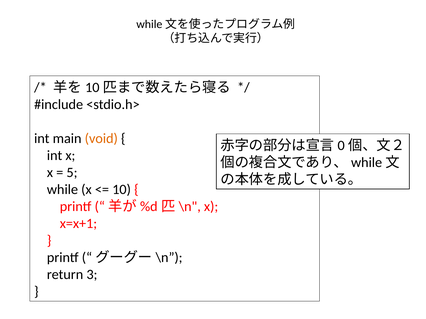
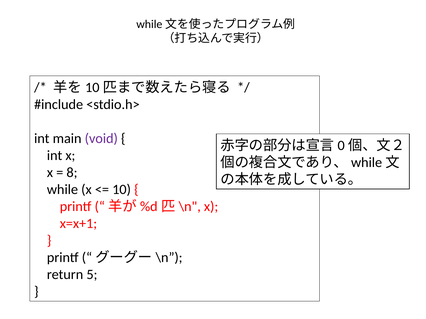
void colour: orange -> purple (101, 139)
5: 5 -> 8 (72, 173)
3: 3 -> 5 (92, 275)
